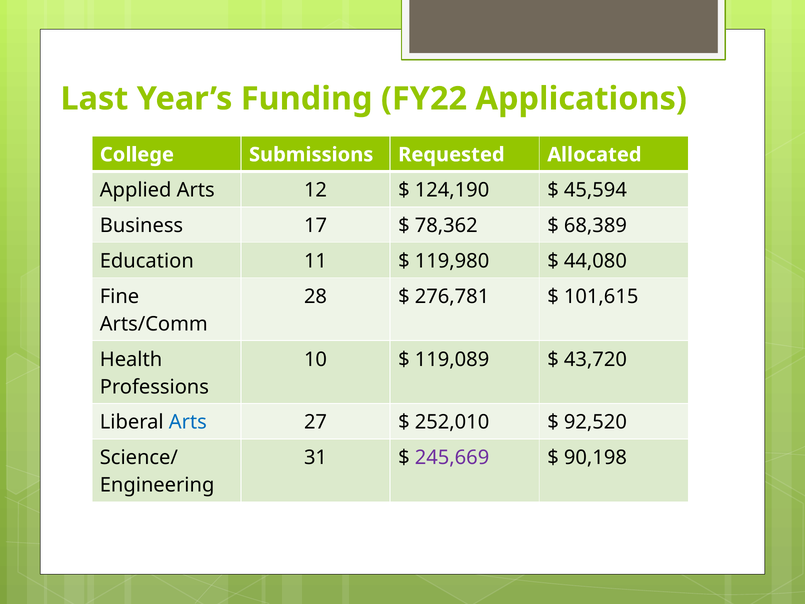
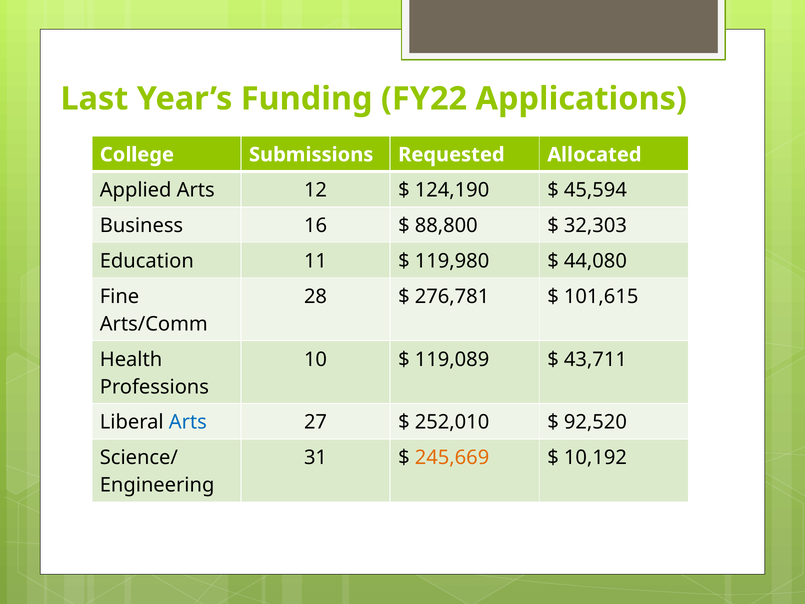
17: 17 -> 16 (316, 226)
78,362: 78,362 -> 88,800 (446, 226)
68,389: 68,389 -> 32,303 (595, 226)
43,720: 43,720 -> 43,711 (595, 359)
245,669 colour: purple -> orange (452, 458)
90,198: 90,198 -> 10,192 (595, 458)
